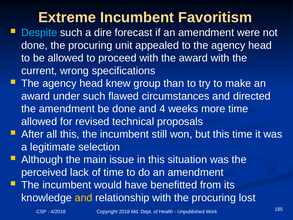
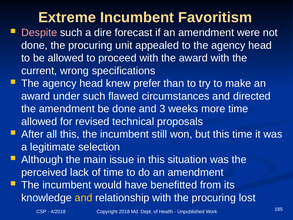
Despite colour: light blue -> pink (39, 33)
group: group -> prefer (147, 83)
4: 4 -> 3 (162, 109)
